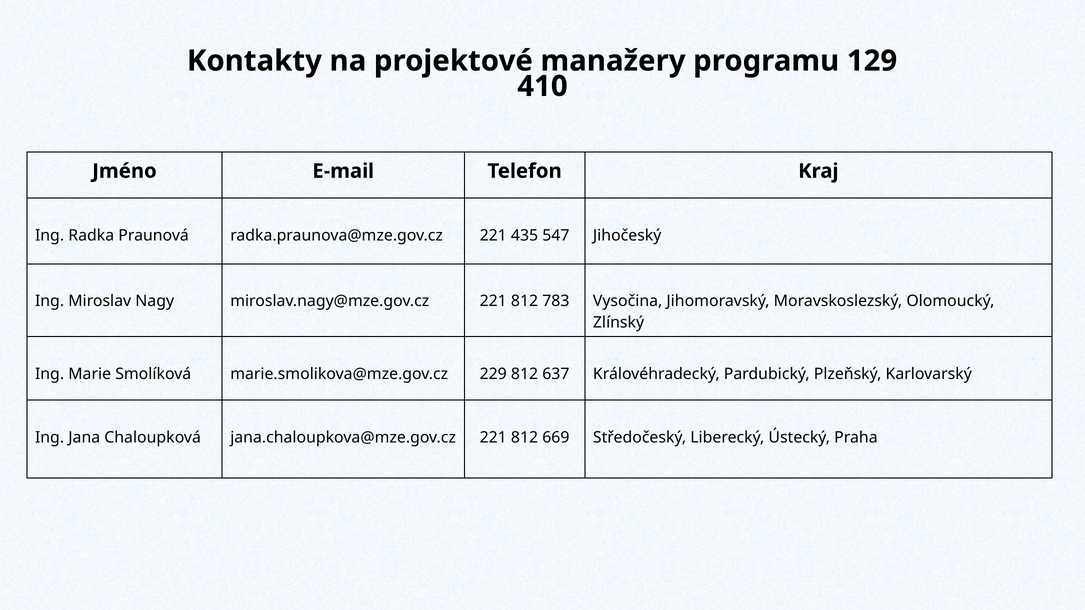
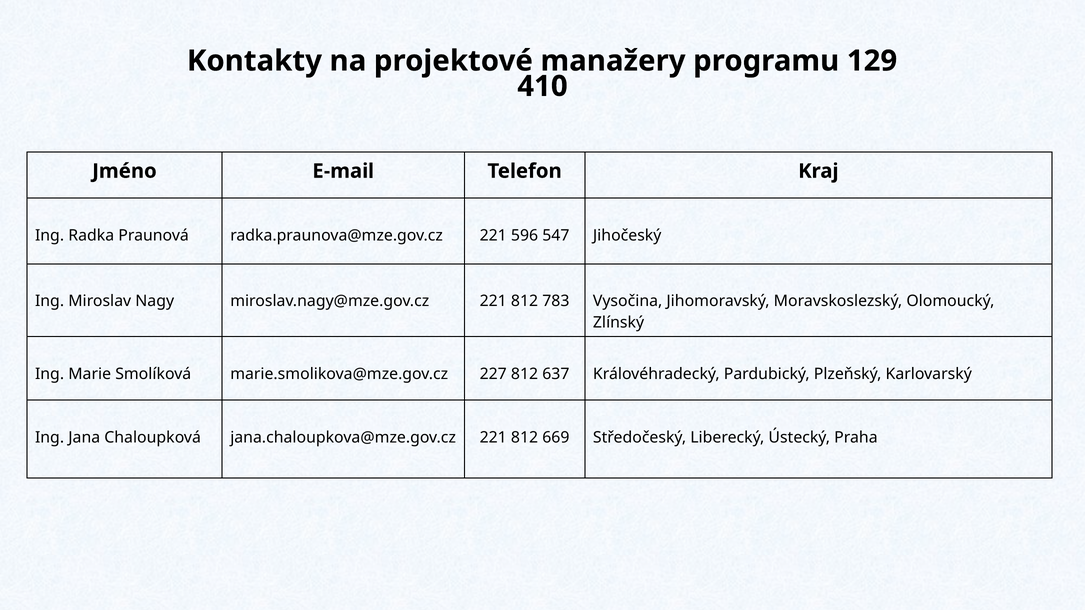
435: 435 -> 596 (525, 235)
229: 229 -> 227 (493, 374)
